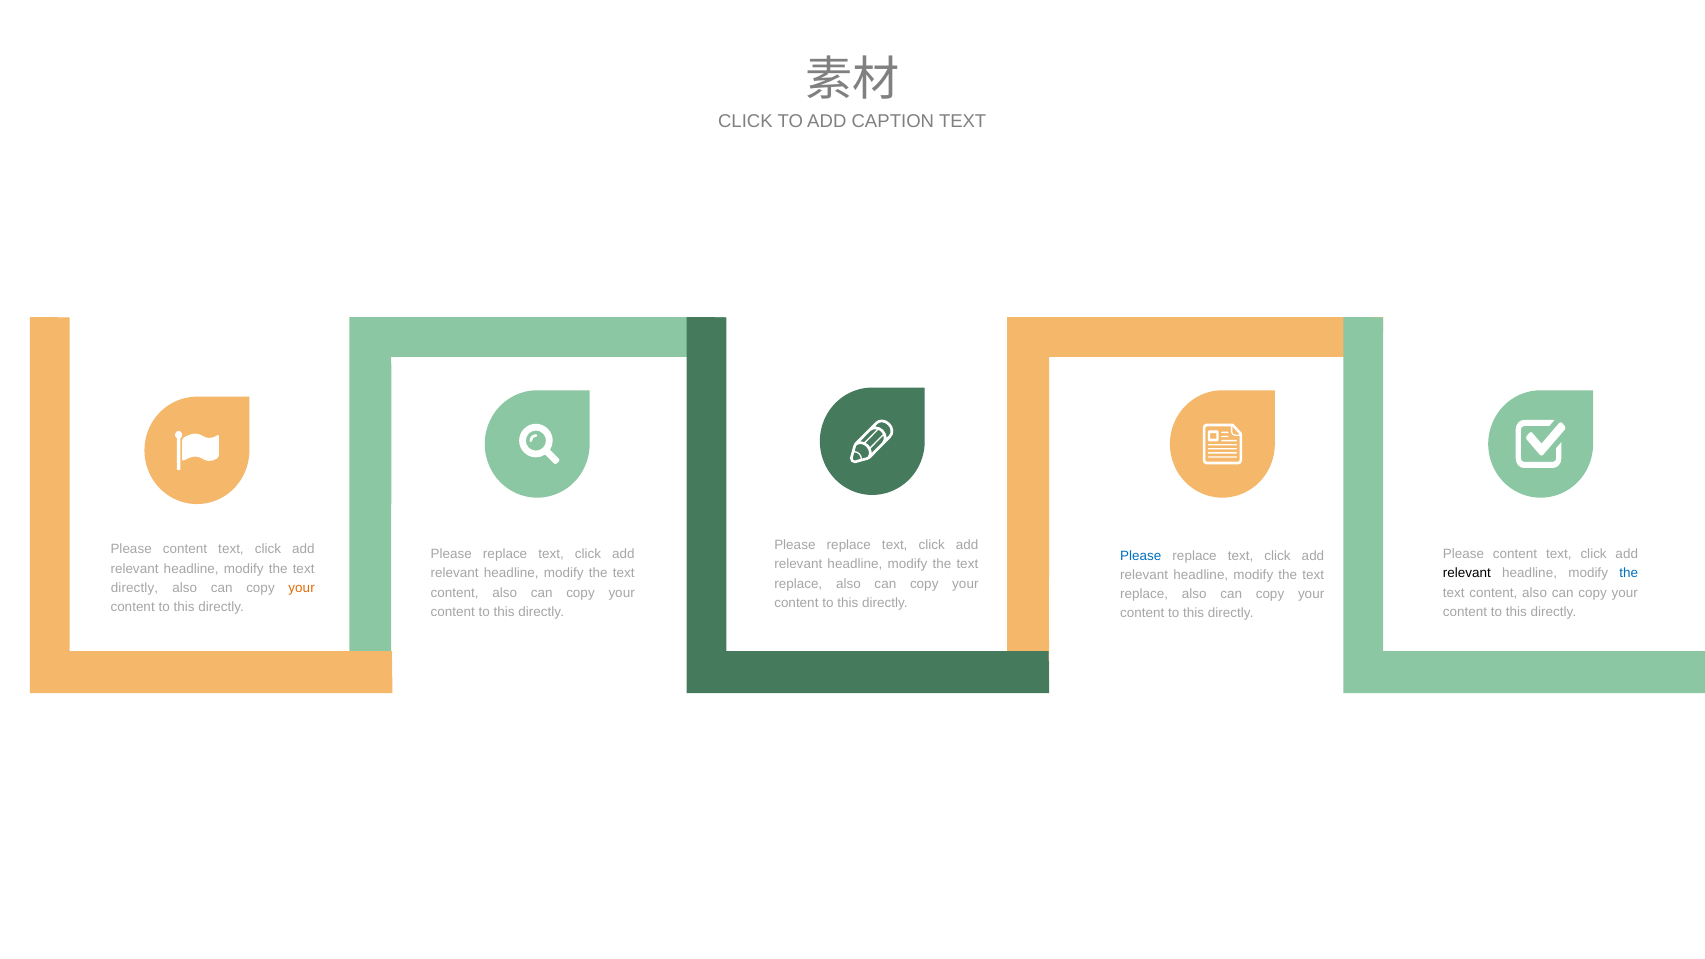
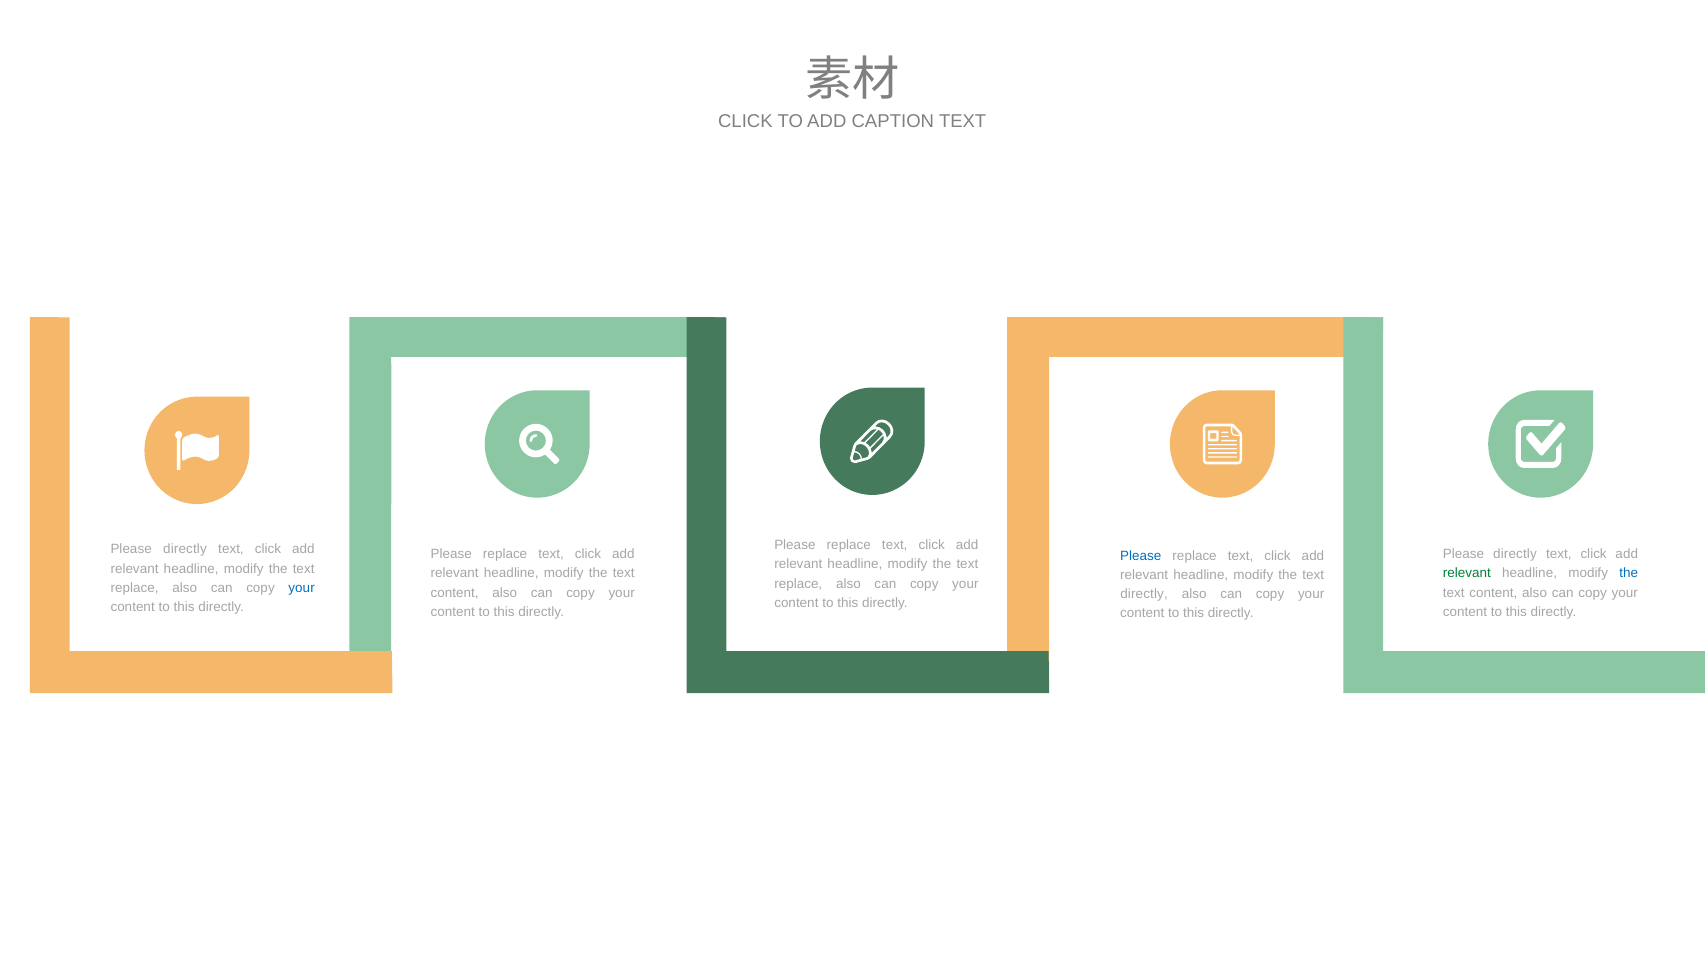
content: content -> directly (185, 550)
content: content -> directly (1515, 554)
relevant colour: black -> green (1467, 573)
directly: directly -> replace (135, 588)
your colour: orange -> blue (302, 588)
replace: replace -> directly (1144, 594)
